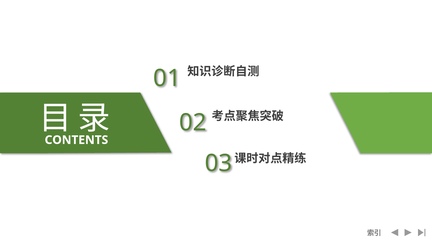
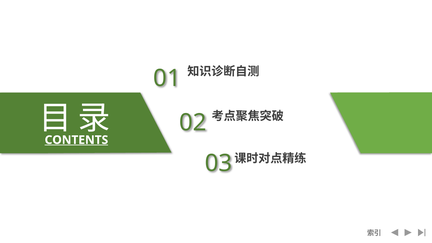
CONTENTS underline: none -> present (76, 140)
